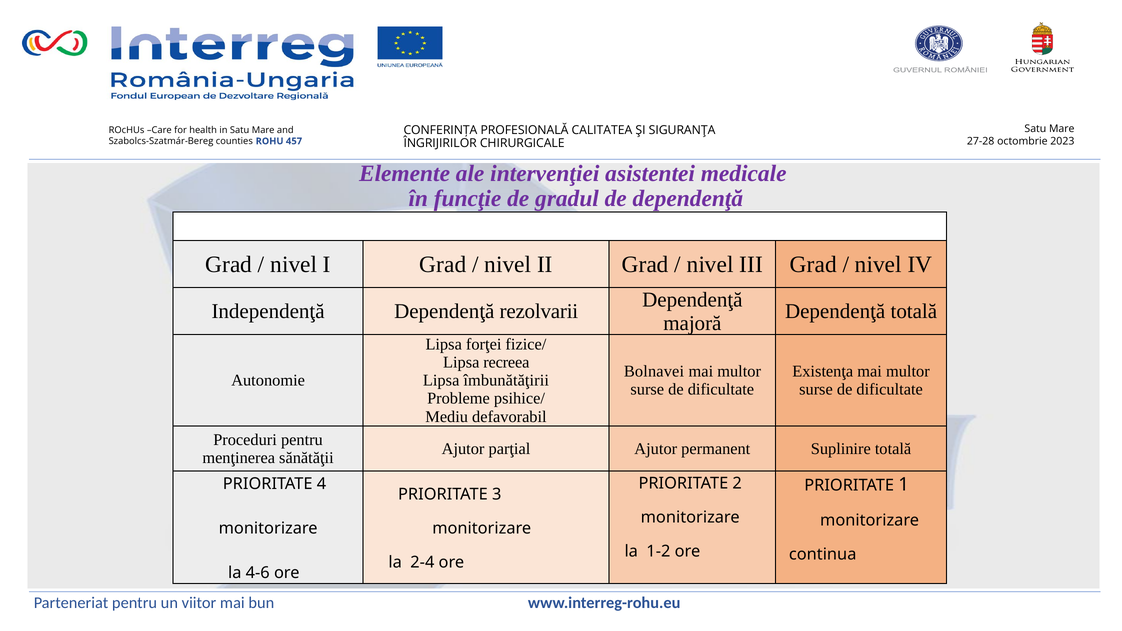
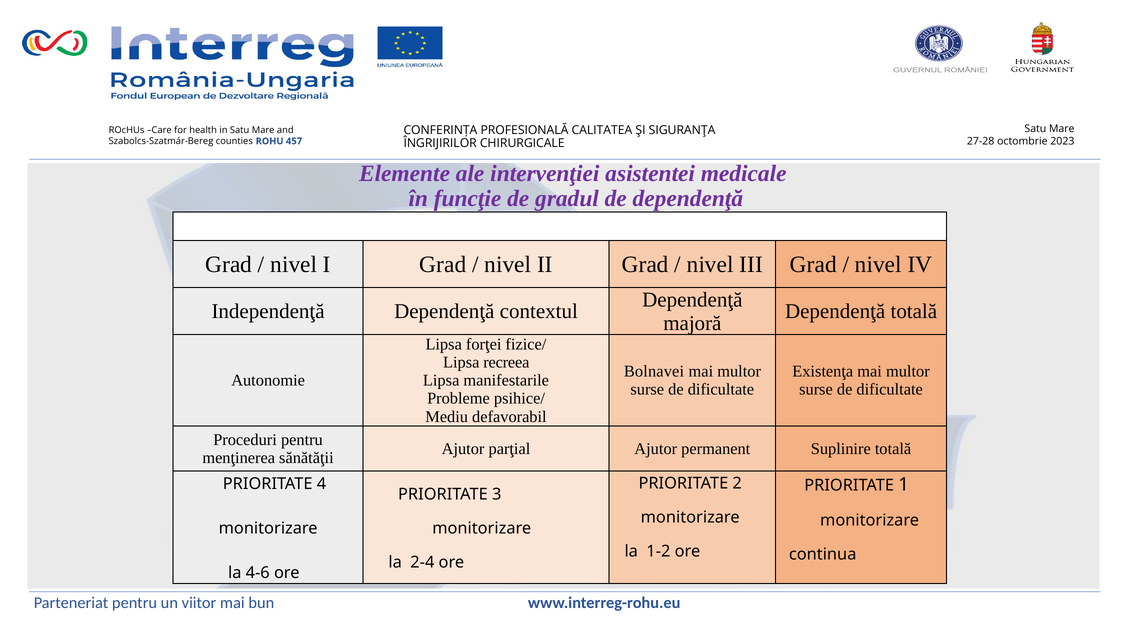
rezolvarii: rezolvarii -> contextul (539, 311)
îmbunătăţirii: îmbunătăţirii -> manifestarile (506, 381)
